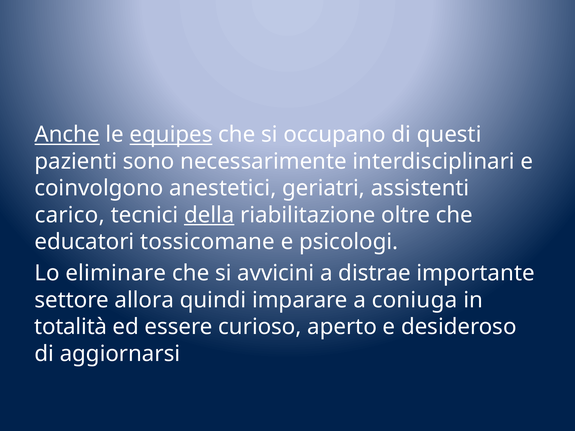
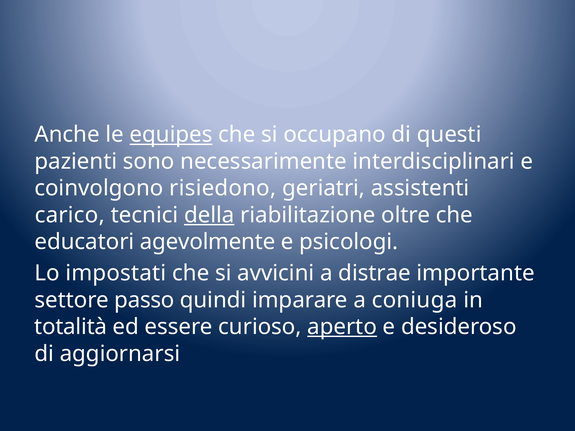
Anche underline: present -> none (67, 135)
anestetici: anestetici -> risiedono (223, 188)
tossicomane: tossicomane -> agevolmente (208, 242)
eliminare: eliminare -> impostati (116, 273)
allora: allora -> passo (144, 300)
aperto underline: none -> present (342, 327)
